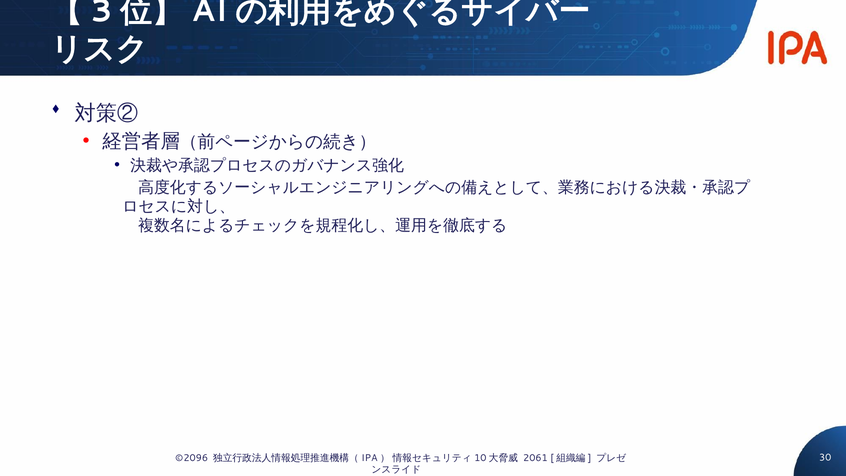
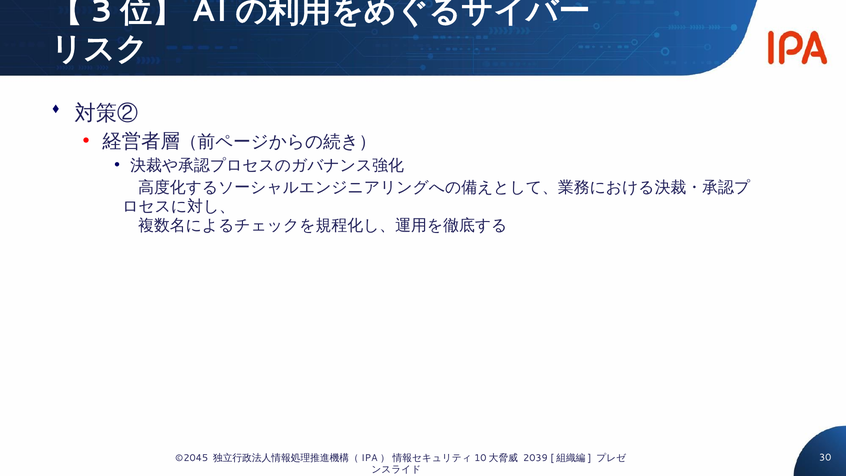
©2096: ©2096 -> ©2045 (192, 458)
2061: 2061 -> 2039 (535, 458)
